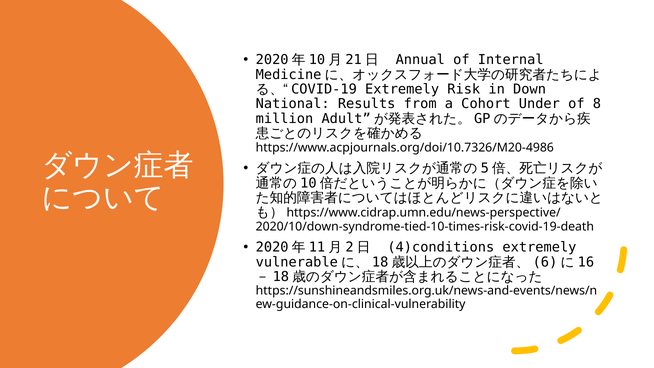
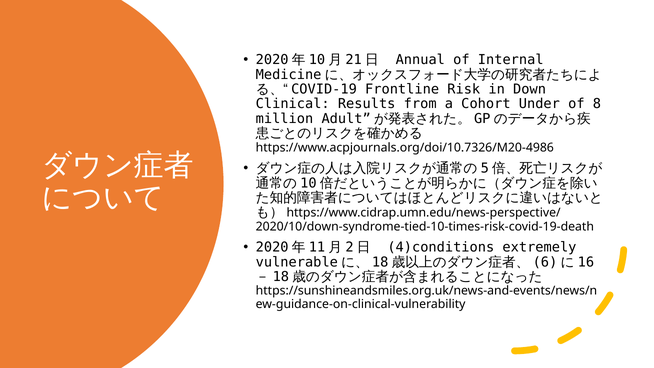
Extremely: Extremely -> Frontline (402, 89)
National: National -> Clinical (293, 104)
